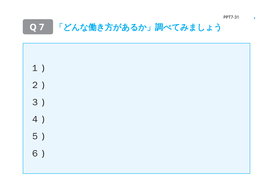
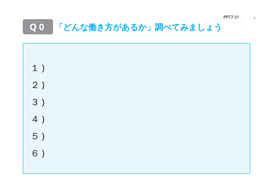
7: 7 -> 0 (42, 27)
